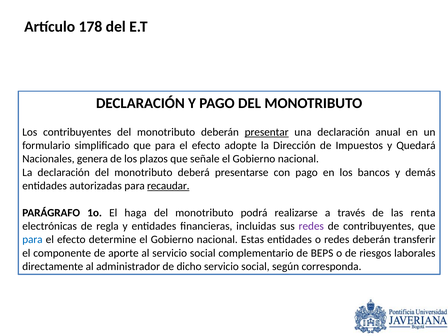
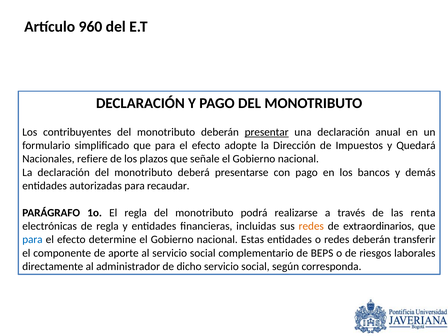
178: 178 -> 960 (90, 27)
genera: genera -> refiere (92, 159)
recaudar underline: present -> none (168, 186)
El haga: haga -> regla (136, 213)
redes colour: purple -> orange (311, 226)
de contribuyentes: contribuyentes -> extraordinarios (379, 226)
